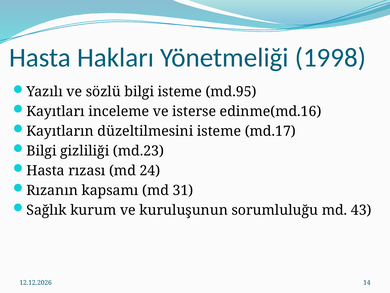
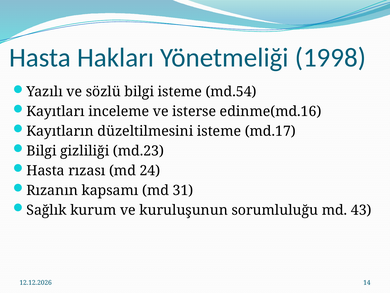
md.95: md.95 -> md.54 (231, 92)
